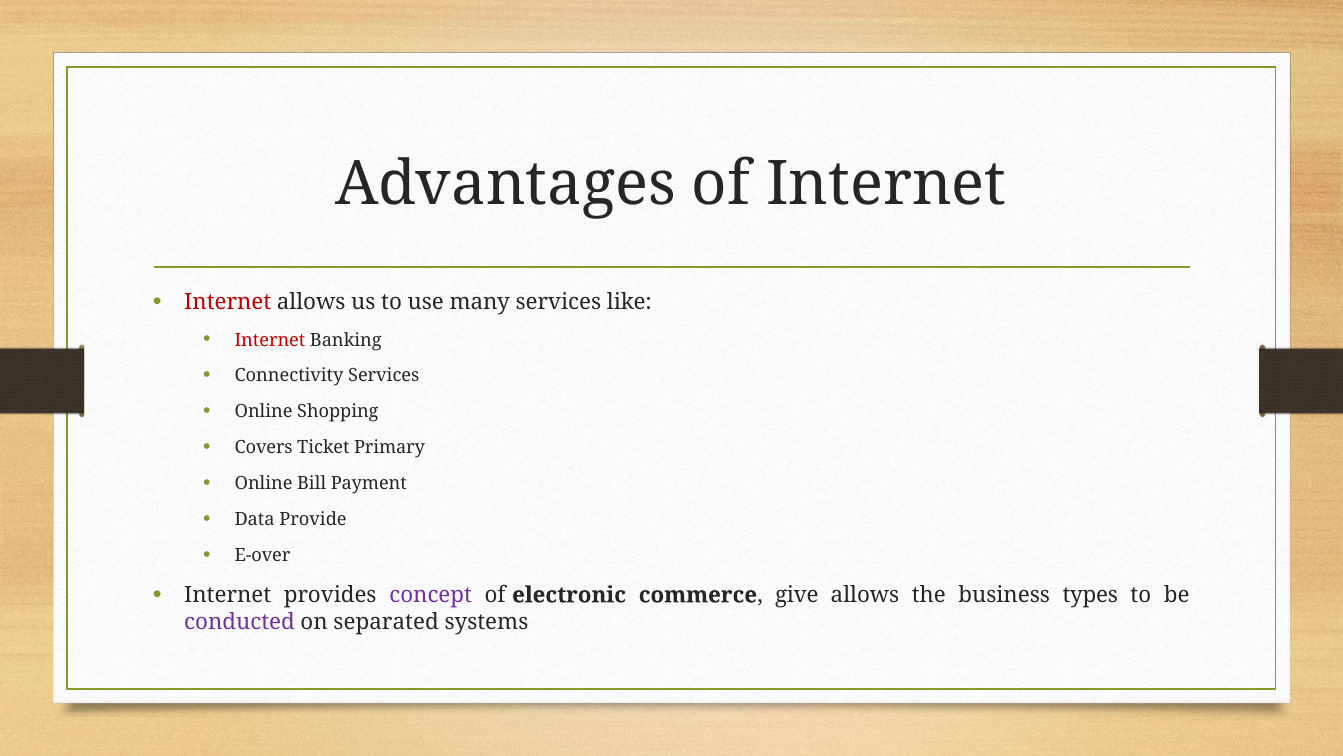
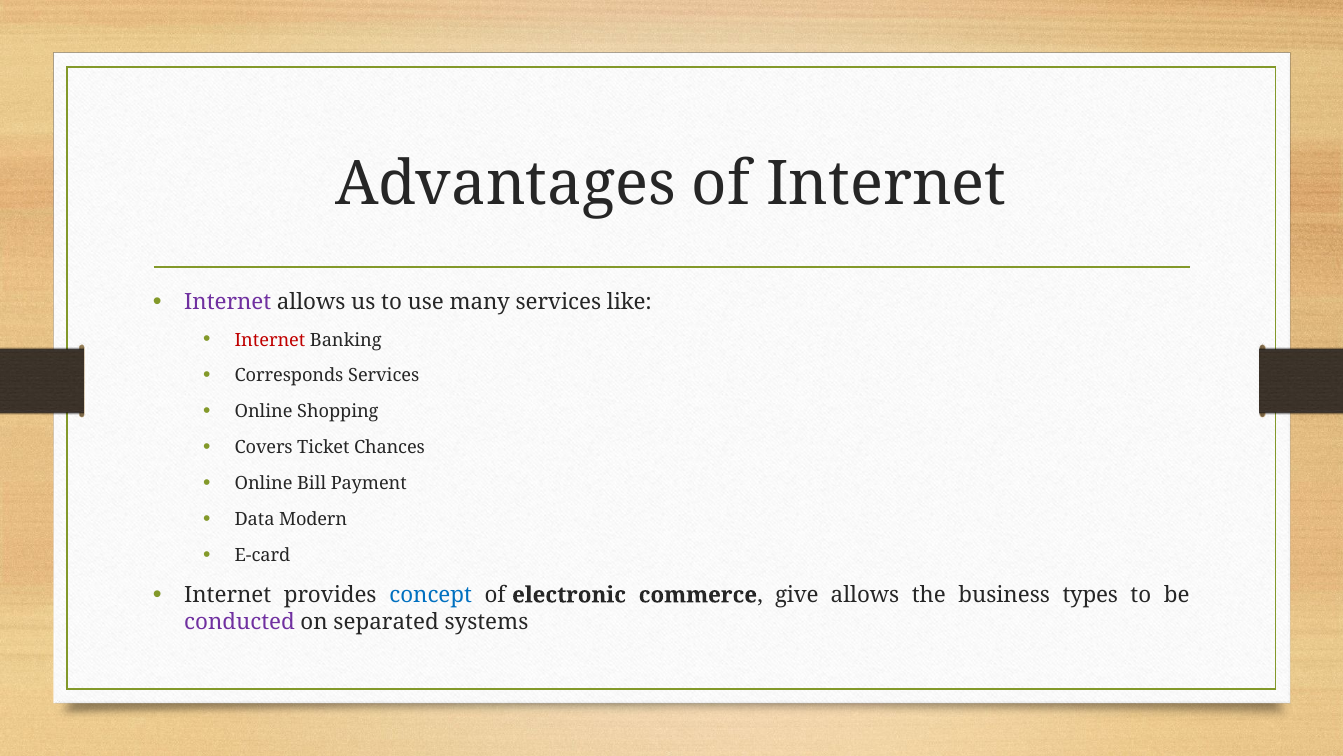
Internet colour: red -> purple (228, 302)
Connectivity: Connectivity -> Corresponds (289, 376)
Primary: Primary -> Chances (389, 447)
Provide: Provide -> Modern (313, 519)
E-over: E-over -> E-card (262, 555)
concept colour: purple -> blue (431, 595)
